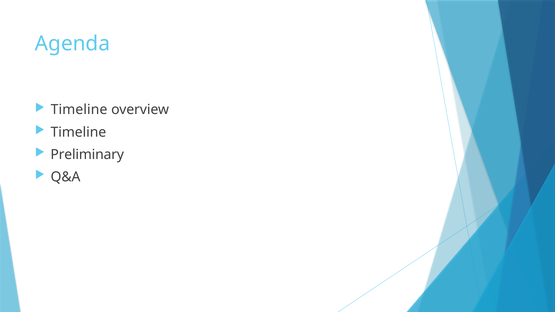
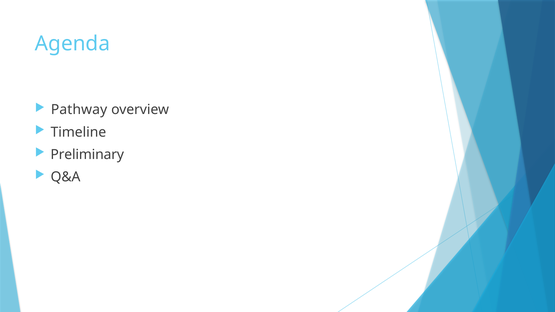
Timeline: Timeline -> Pathway (79, 110)
